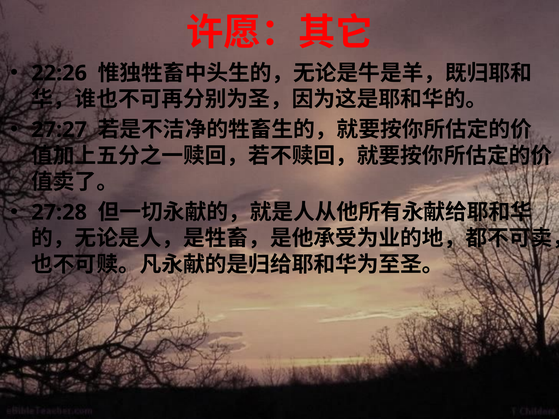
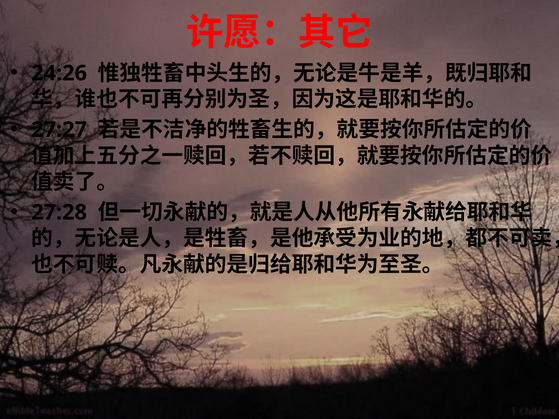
22:26: 22:26 -> 24:26 (59, 73)
